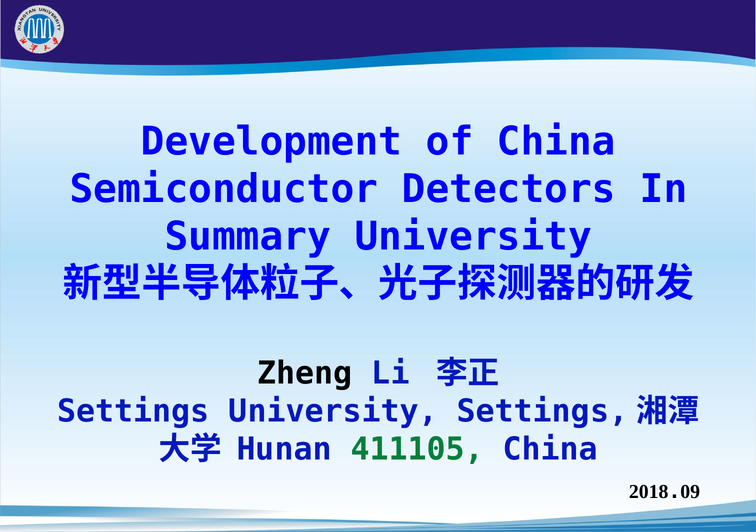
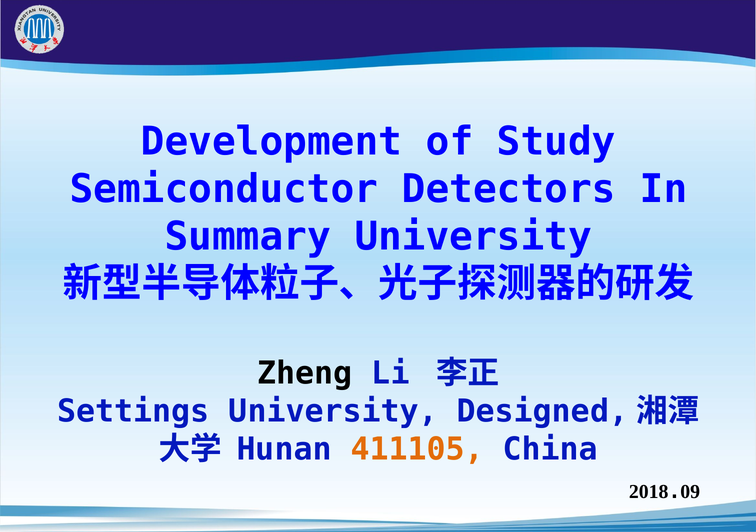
of China: China -> Study (556, 142)
University Settings: Settings -> Designed (542, 411)
411105 colour: green -> orange (417, 449)
